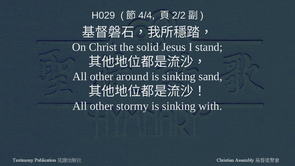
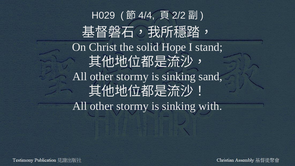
Jesus: Jesus -> Hope (174, 47)
around: around -> stormy (132, 77)
